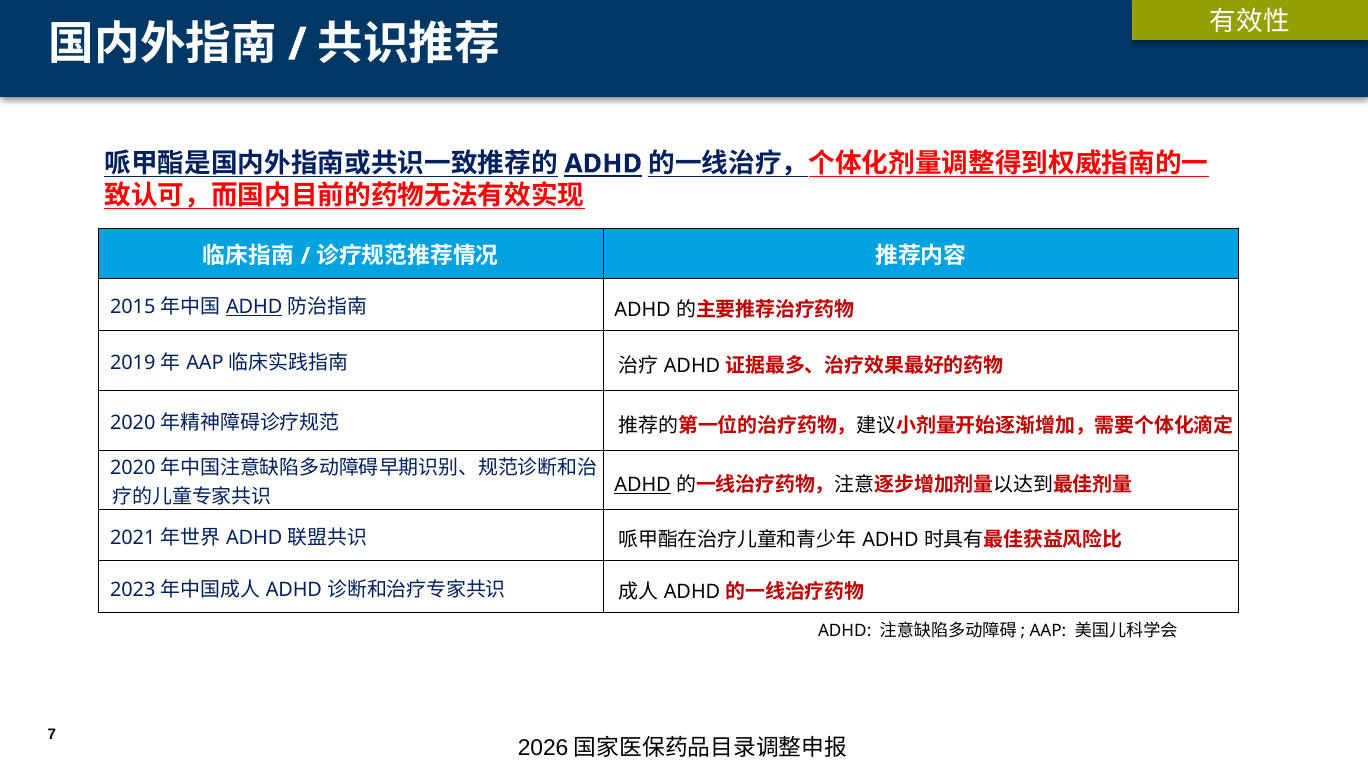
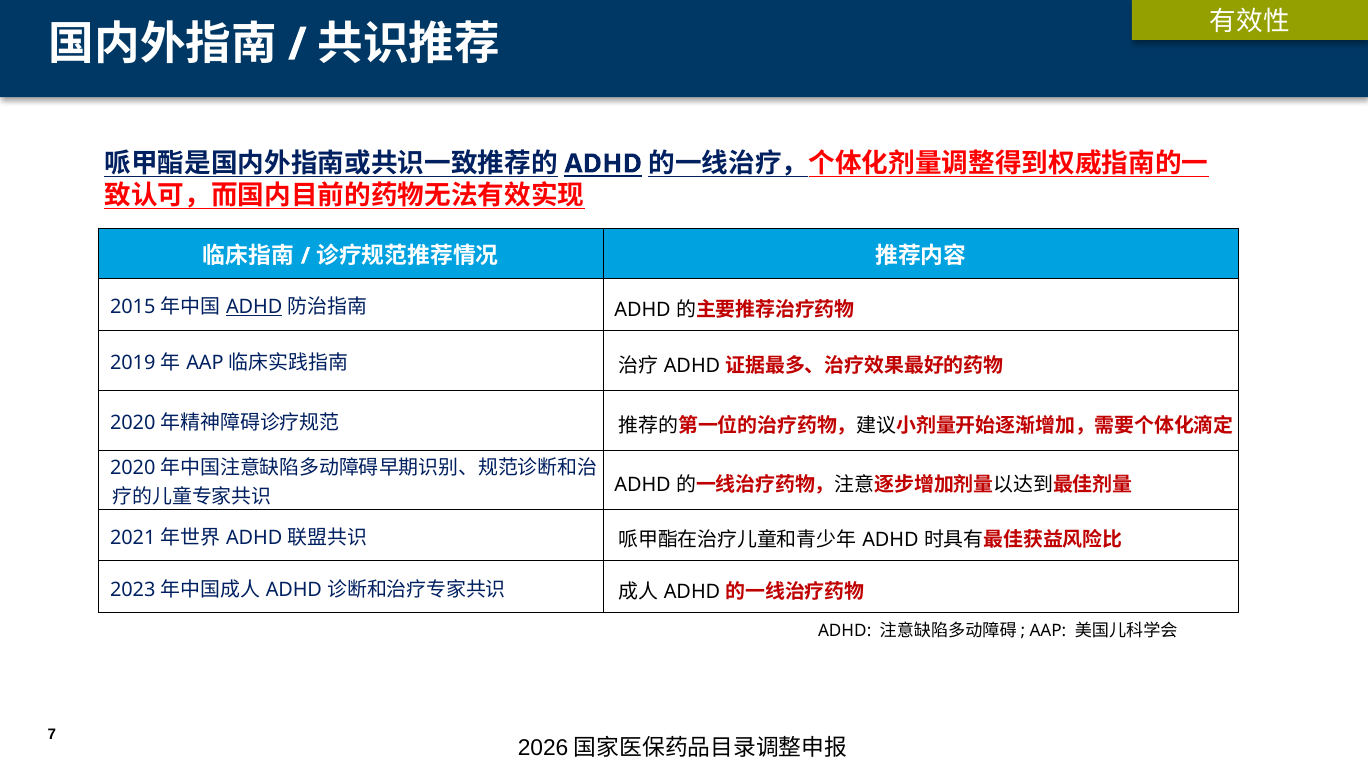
ADHD underline: present -> none (643, 485)
